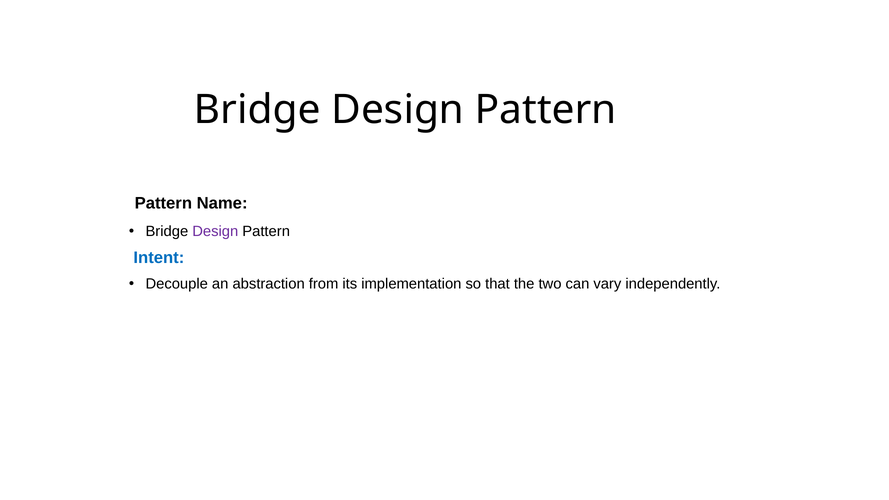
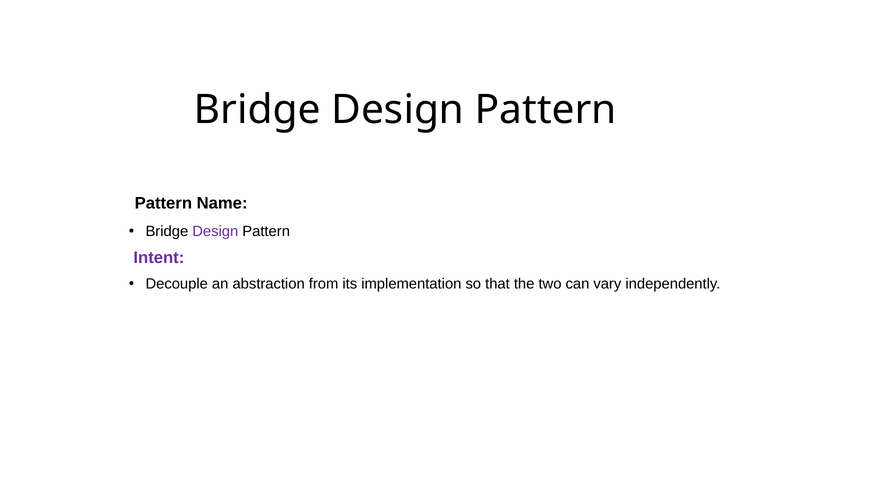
Intent colour: blue -> purple (159, 258)
